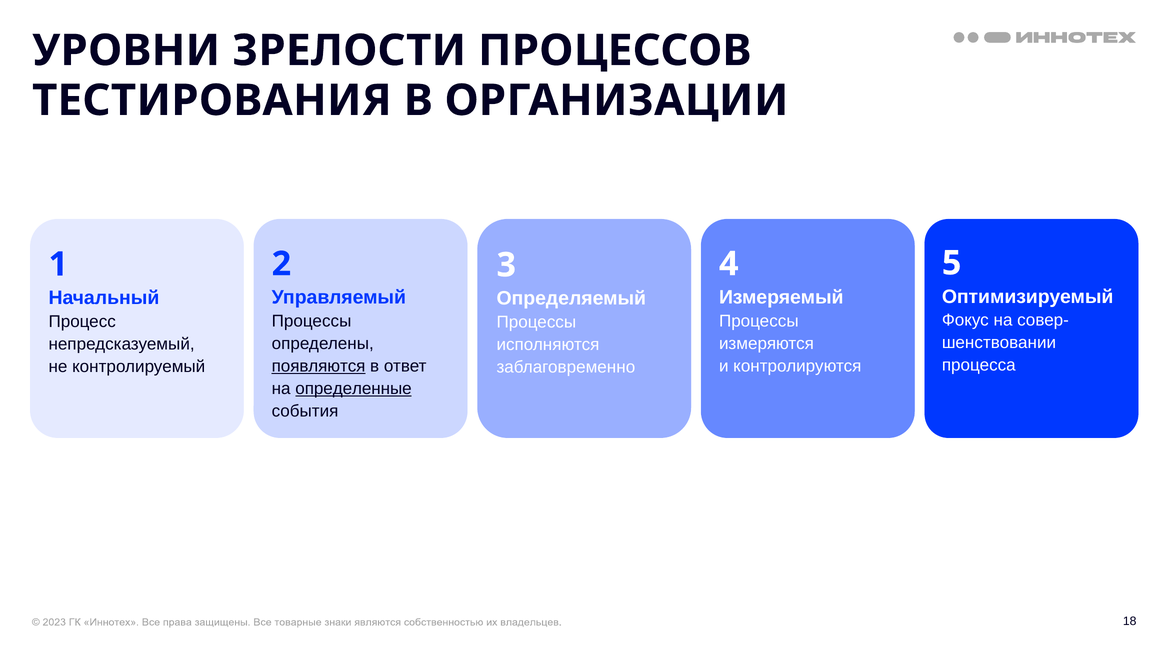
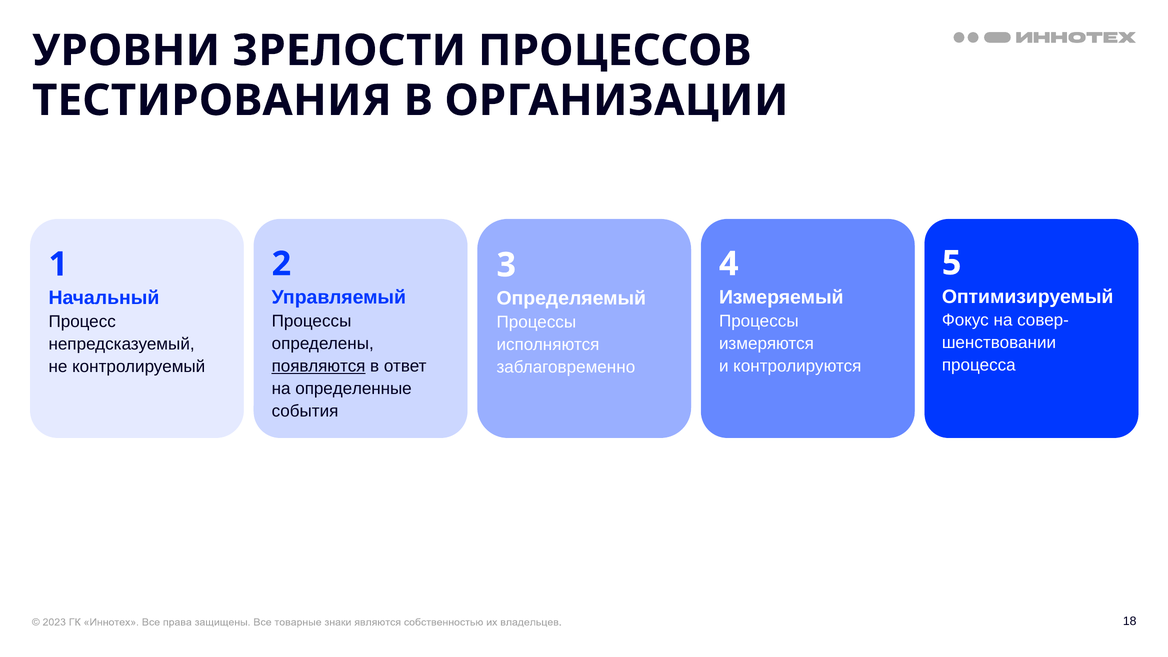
определенные underline: present -> none (354, 389)
